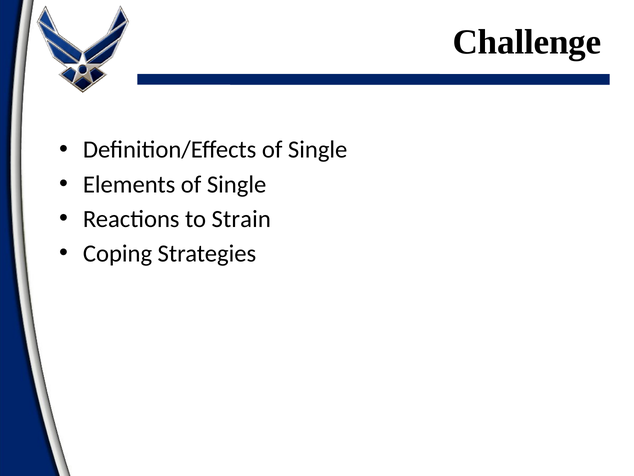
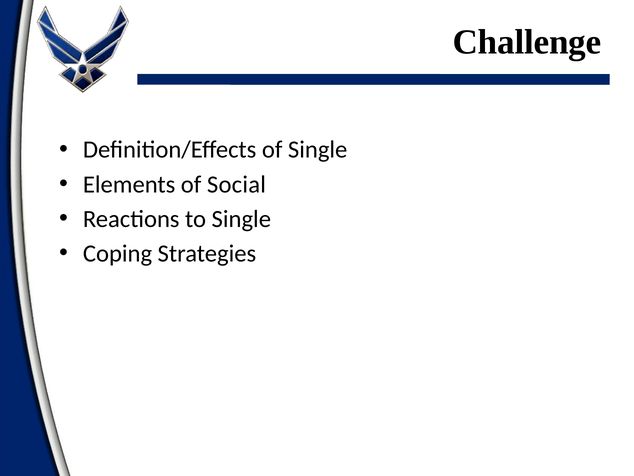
Elements of Single: Single -> Social (236, 184)
to Strain: Strain -> Single (241, 219)
